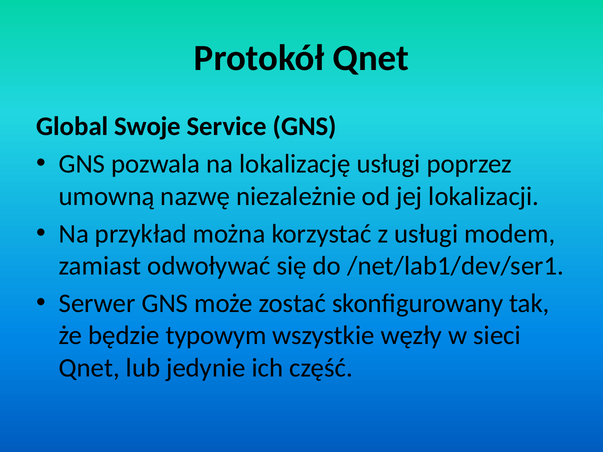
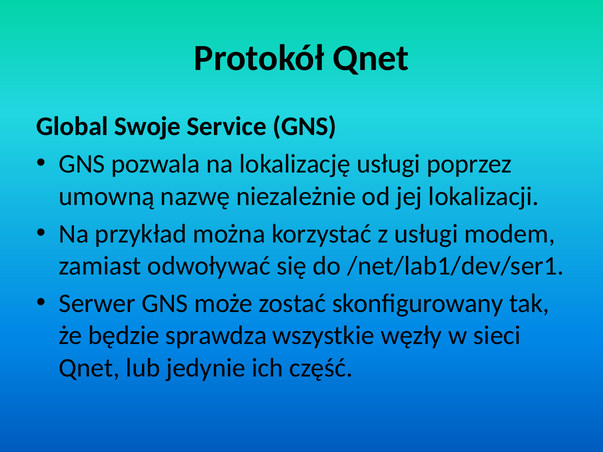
typowym: typowym -> sprawdza (216, 336)
